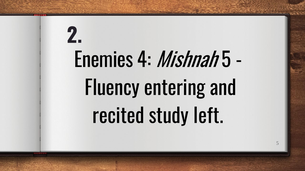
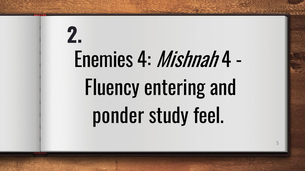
Mishnah 5: 5 -> 4 (226, 61)
recited: recited -> ponder (118, 117)
left: left -> feel (209, 117)
